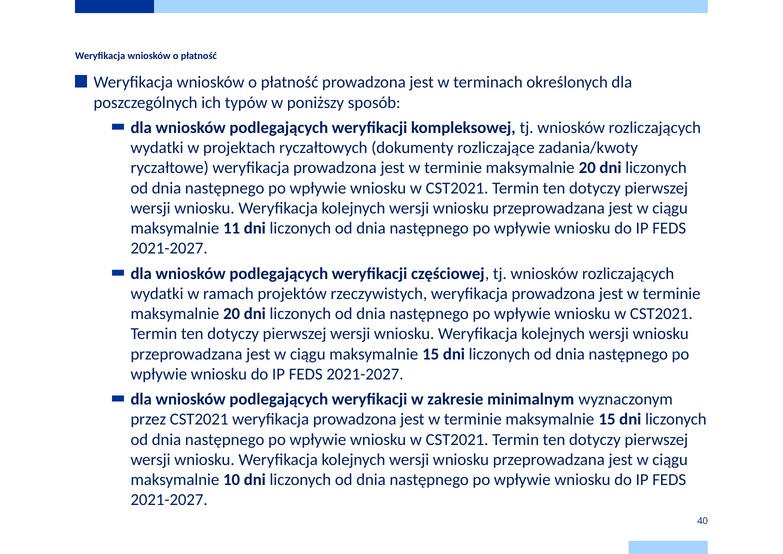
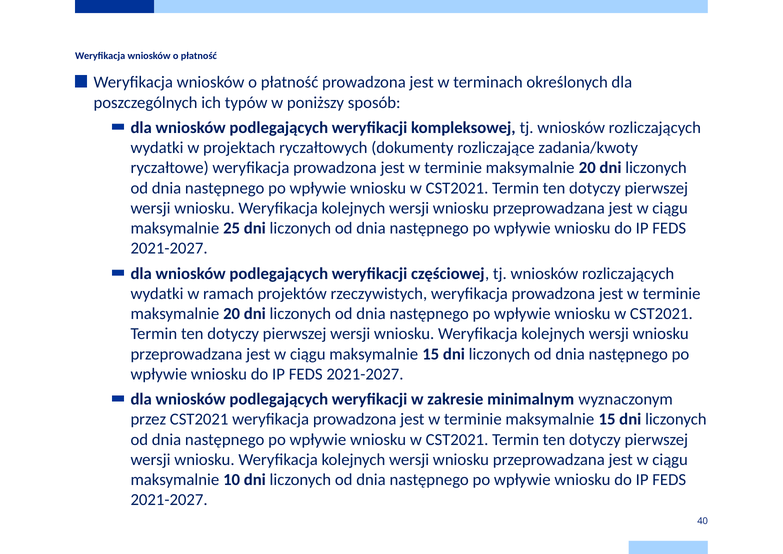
11: 11 -> 25 (232, 228)
